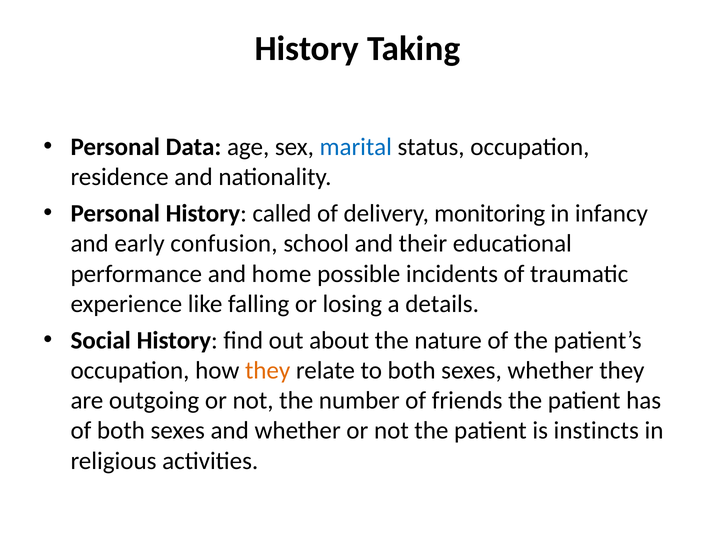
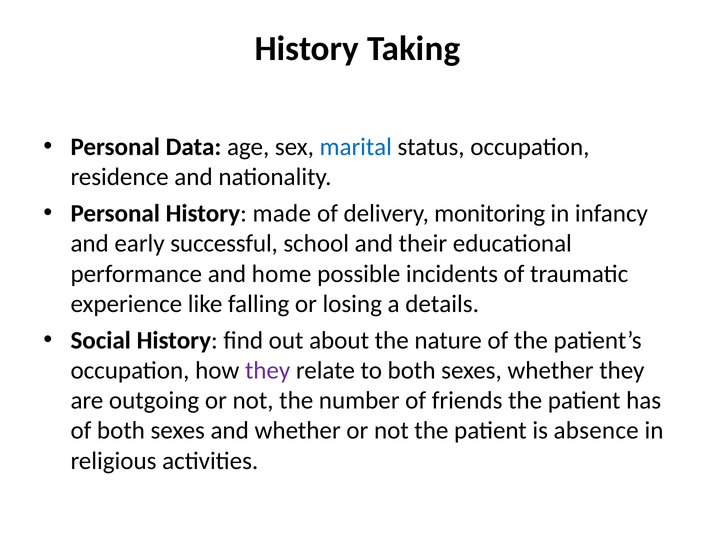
called: called -> made (282, 214)
confusion: confusion -> successful (224, 244)
they colour: orange -> purple (268, 371)
instincts: instincts -> absence (596, 431)
